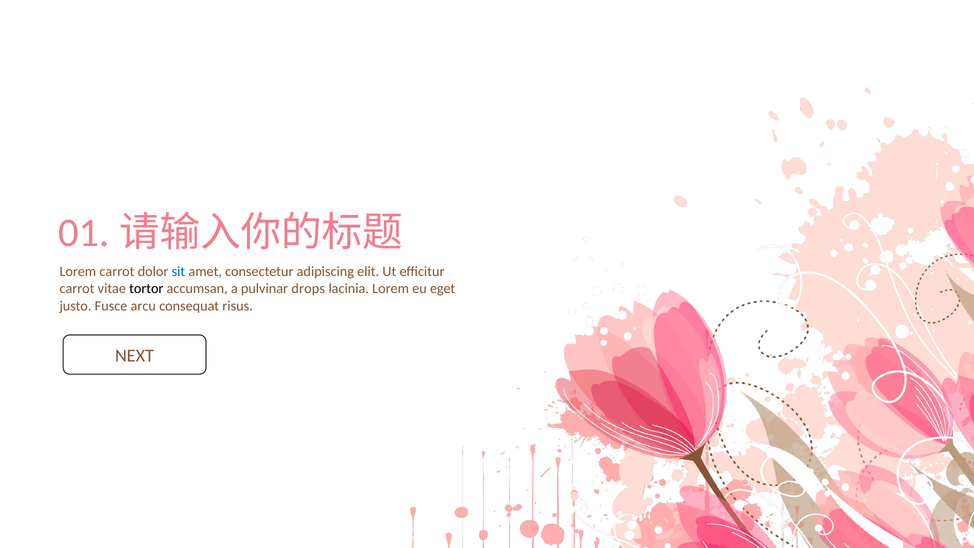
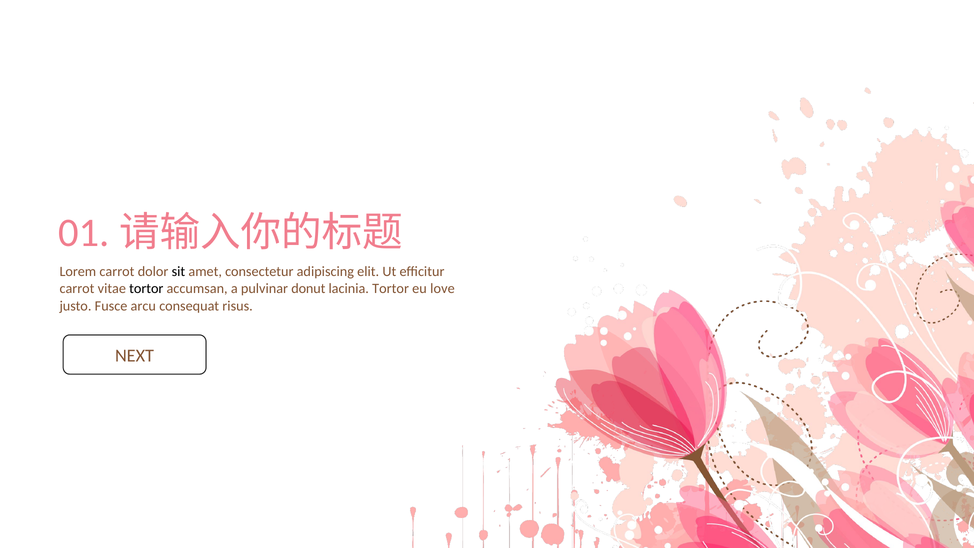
sit colour: blue -> black (178, 272)
drops: drops -> donut (308, 289)
lacinia Lorem: Lorem -> Tortor (391, 289)
eget: eget -> love (442, 289)
